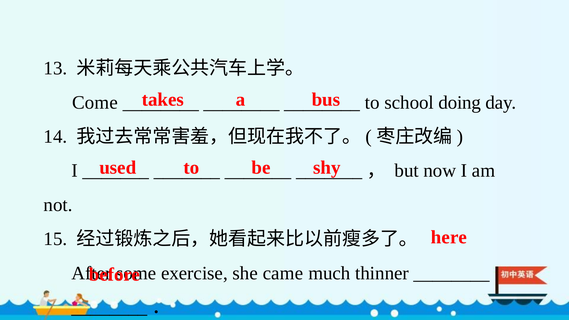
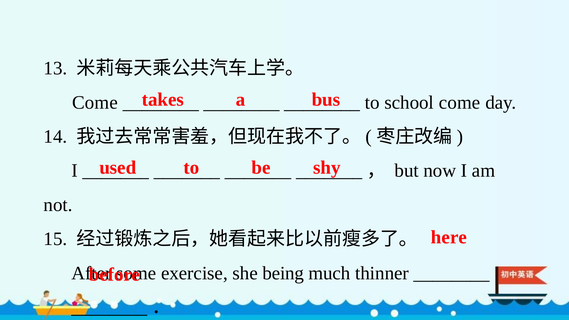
school doing: doing -> come (460, 102)
came: came -> being (283, 273)
